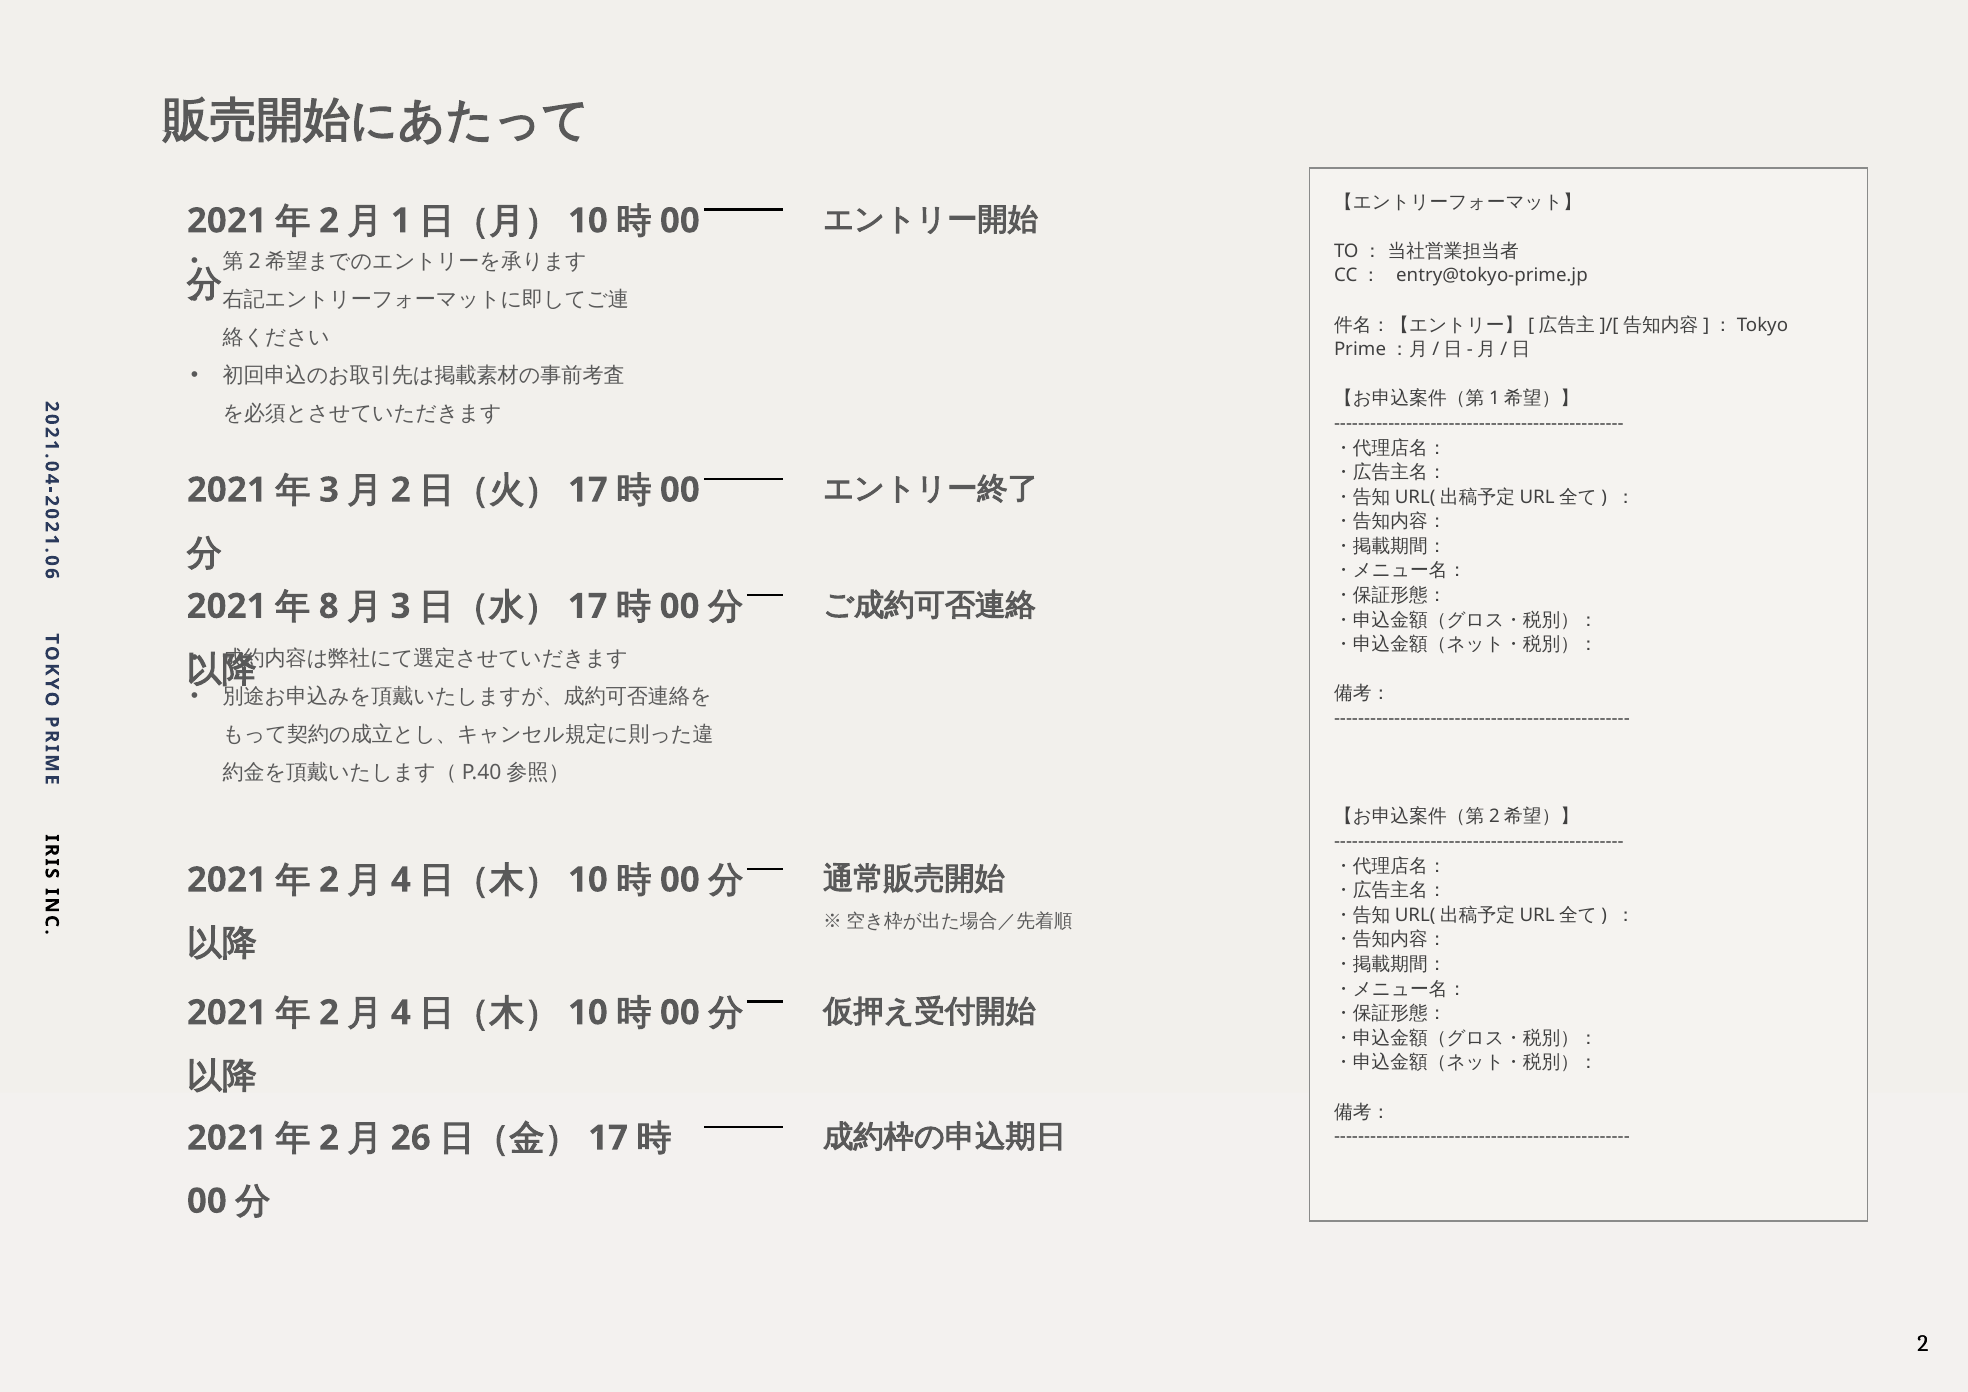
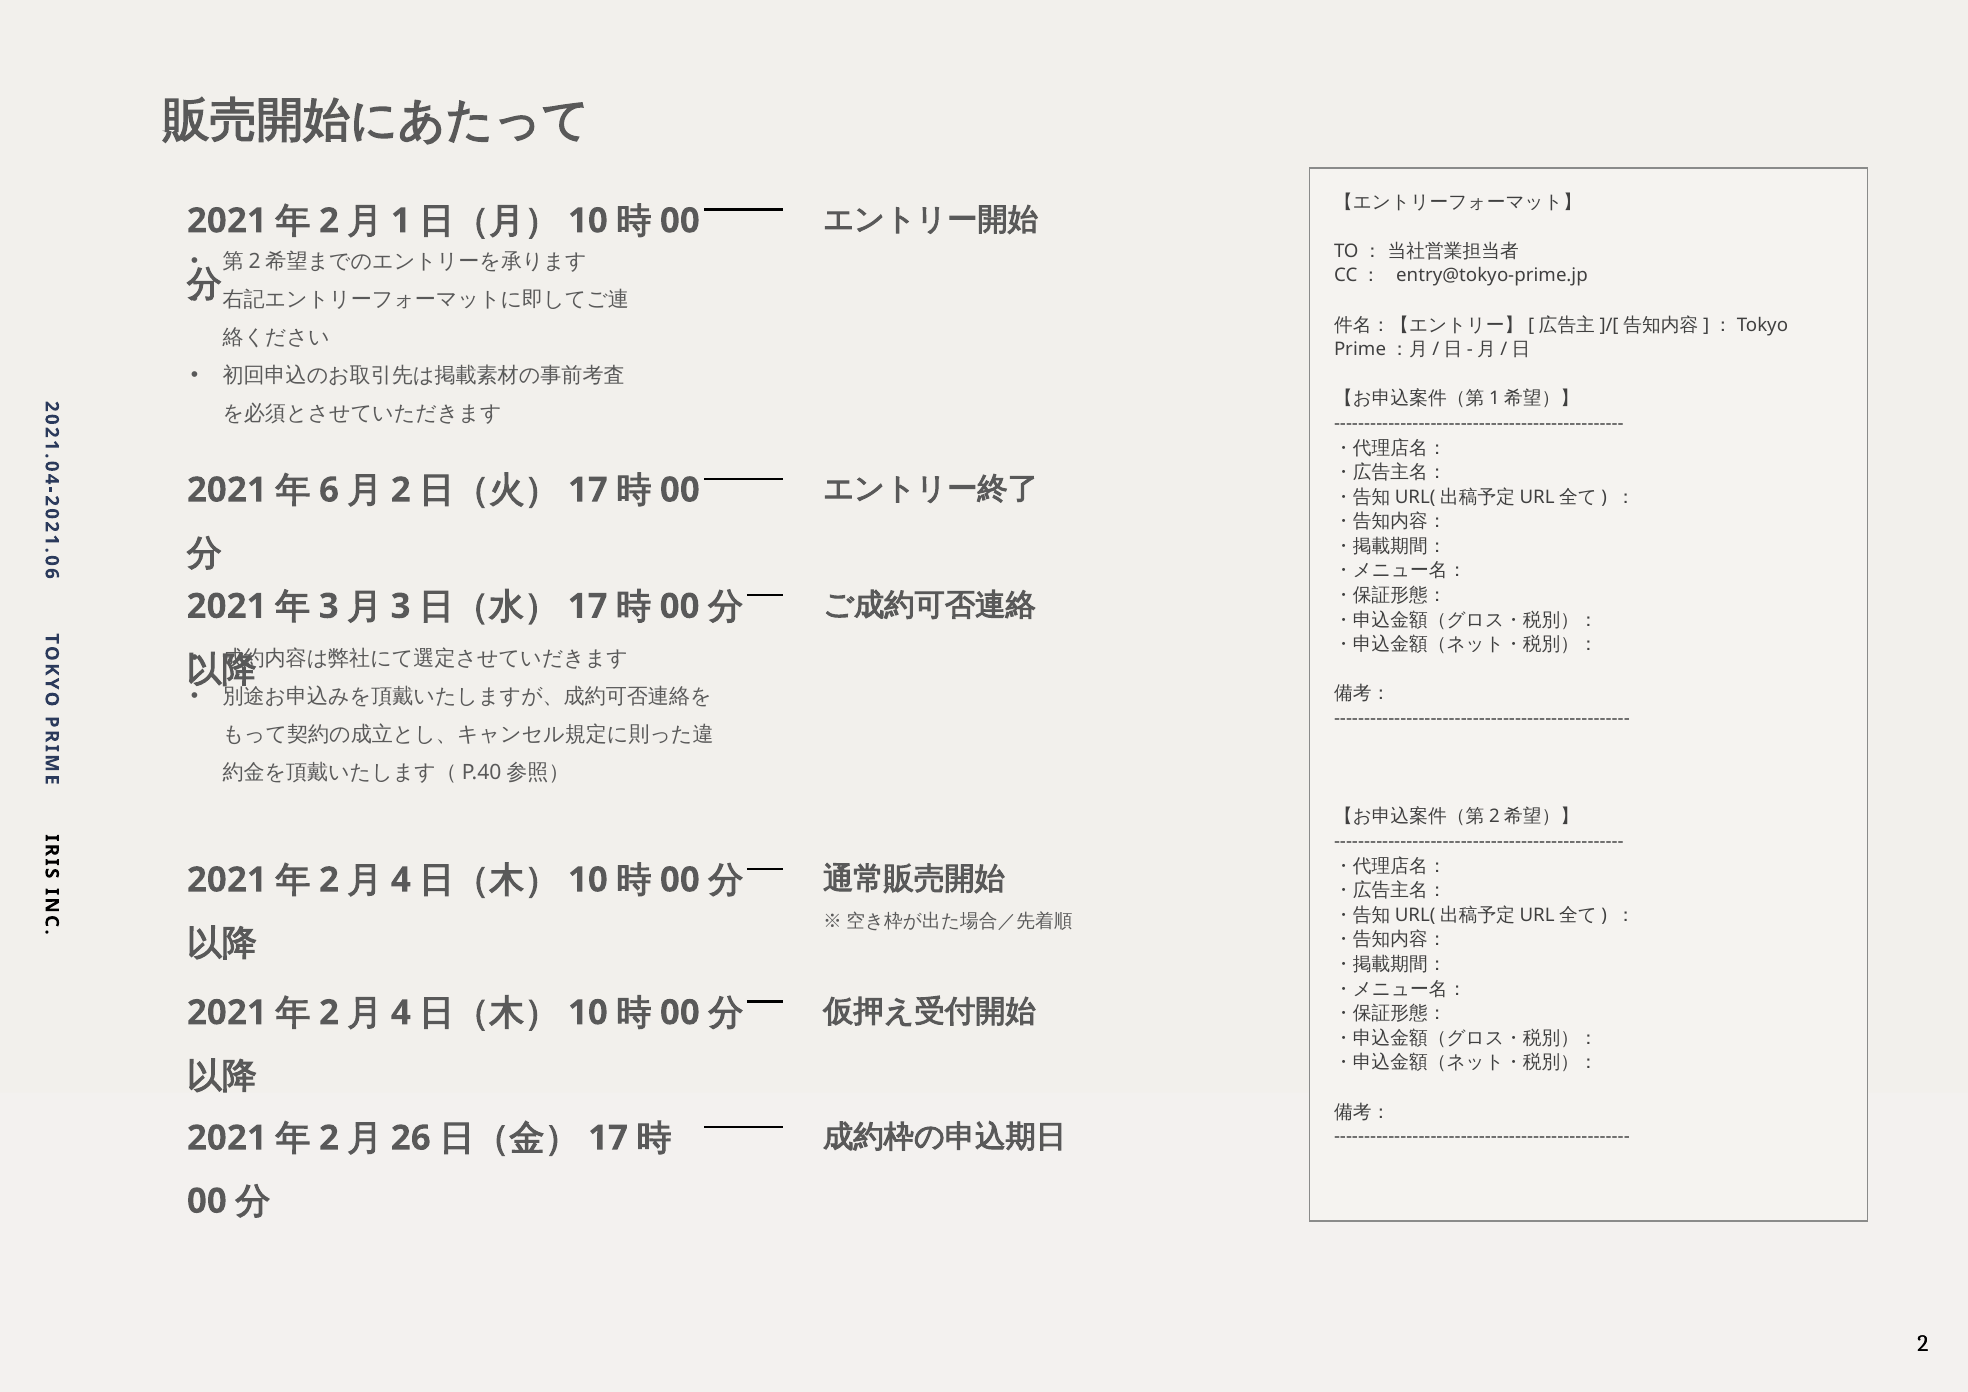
3: 3 -> 6 (329, 490)
8: 8 -> 3 (329, 606)
